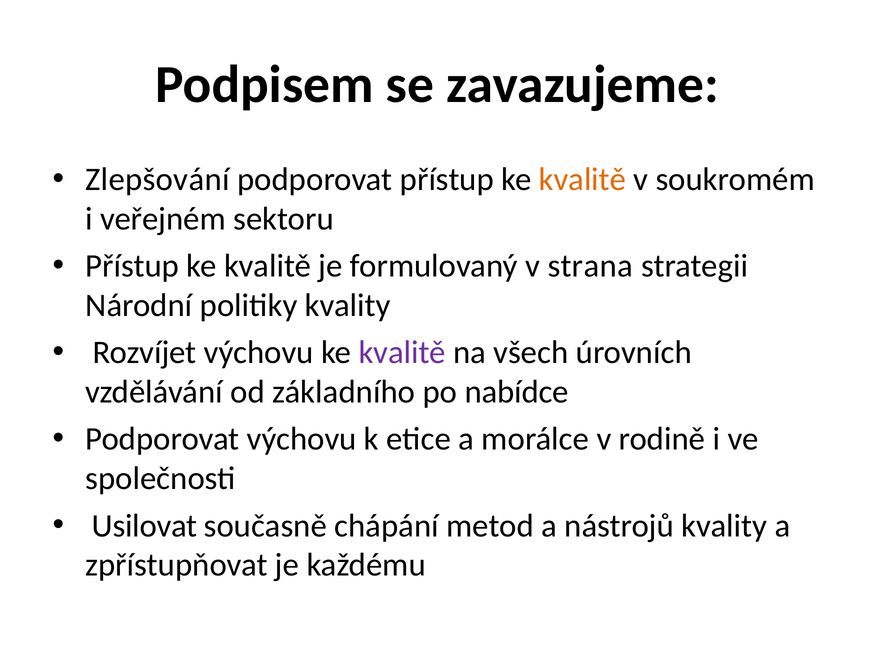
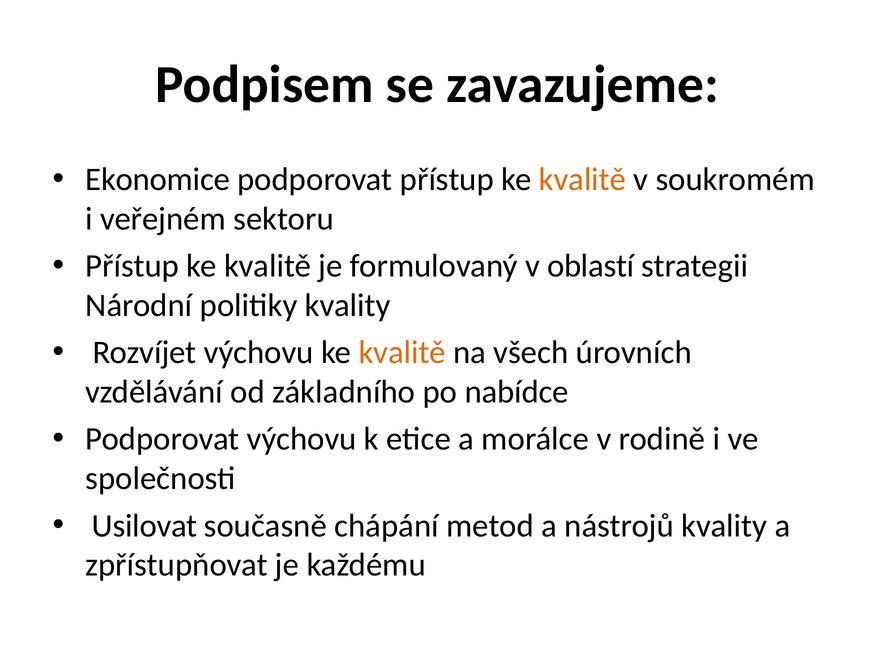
Zlepšování: Zlepšování -> Ekonomice (158, 179)
strana: strana -> oblastí (591, 266)
kvalitě colour: purple -> orange (402, 353)
